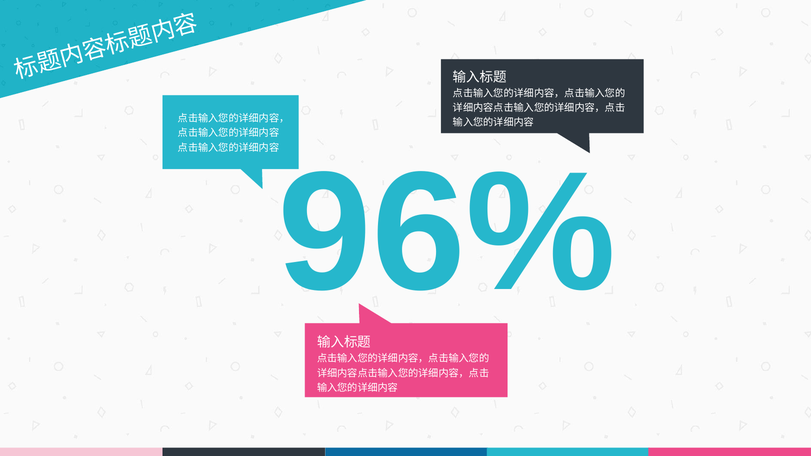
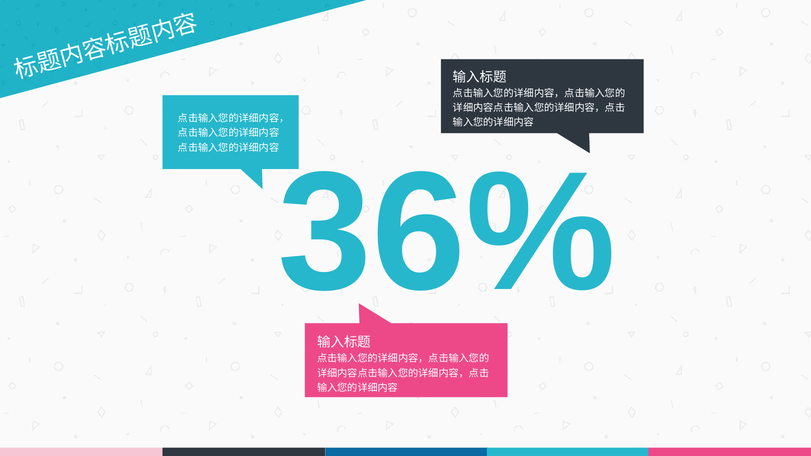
96%: 96% -> 36% (447, 234)
